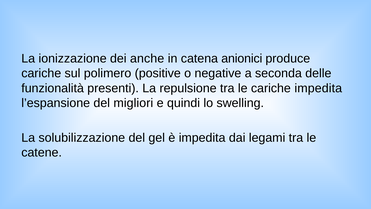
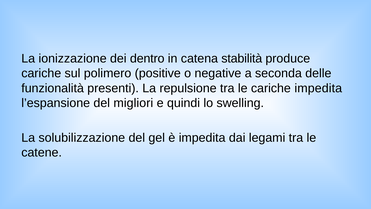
anche: anche -> dentro (147, 58)
anionici: anionici -> stabilità (242, 58)
